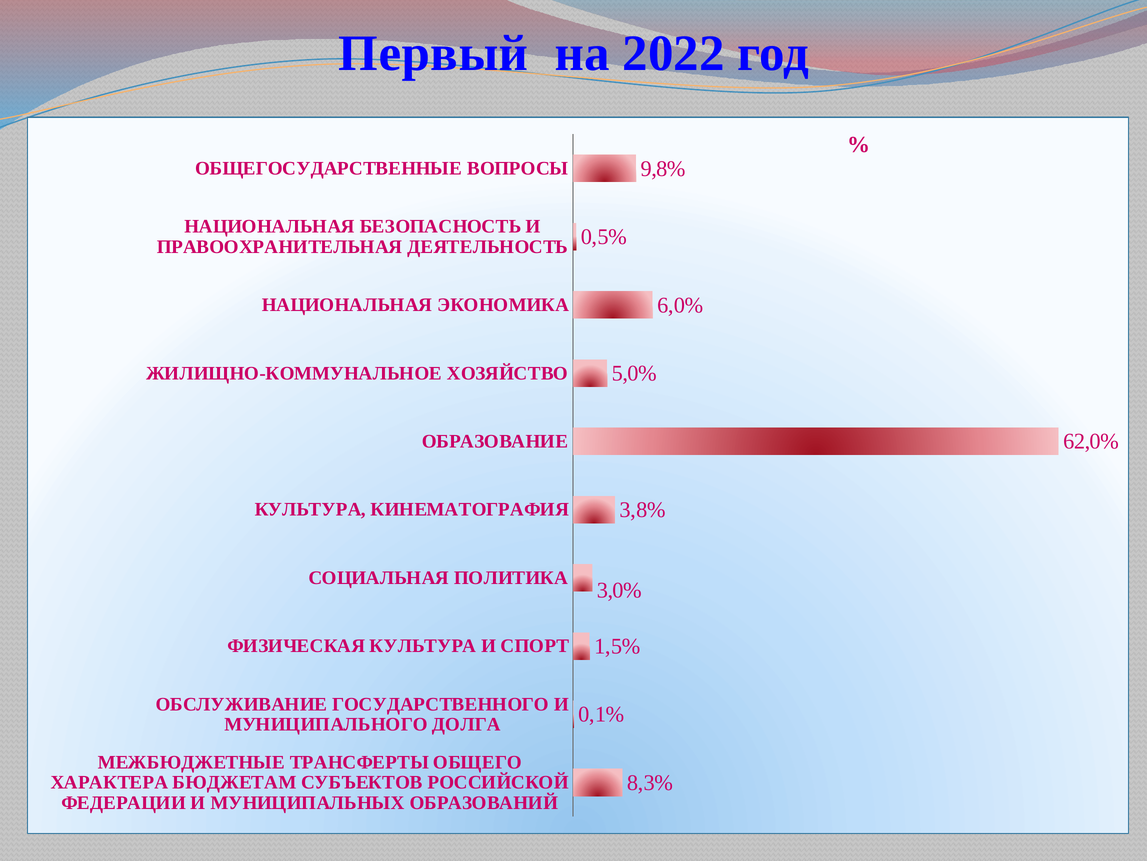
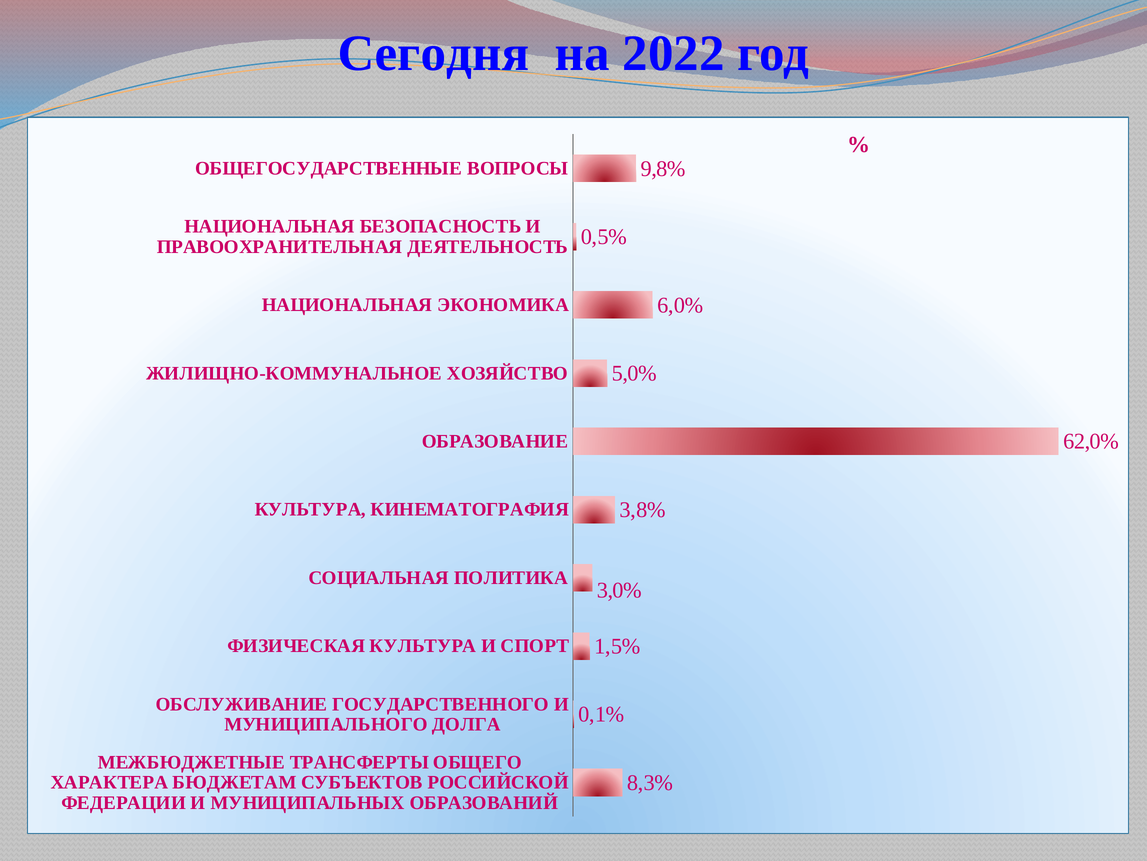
Первый: Первый -> Сегодня (433, 54)
